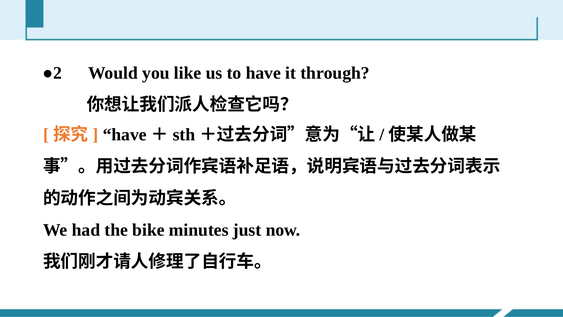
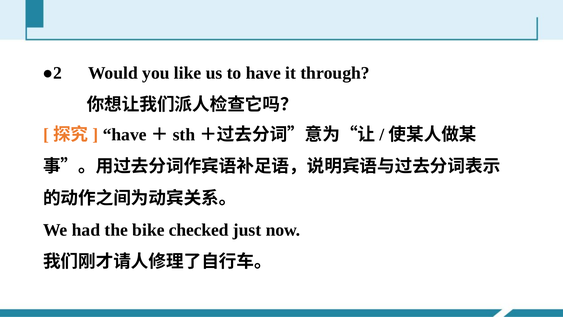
minutes: minutes -> checked (199, 230)
